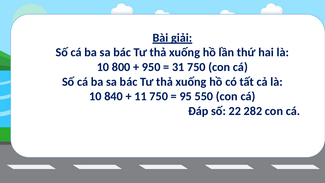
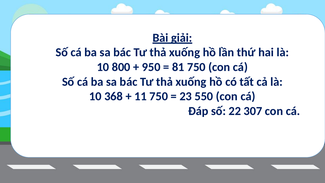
31: 31 -> 81 (178, 67)
840: 840 -> 368 (114, 96)
95: 95 -> 23 (186, 96)
282: 282 -> 307 (253, 111)
